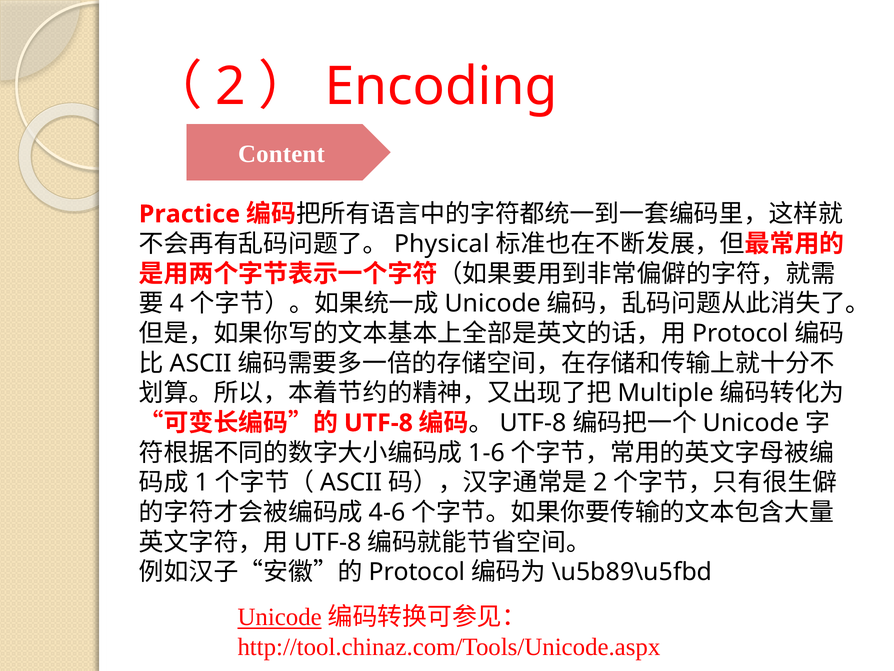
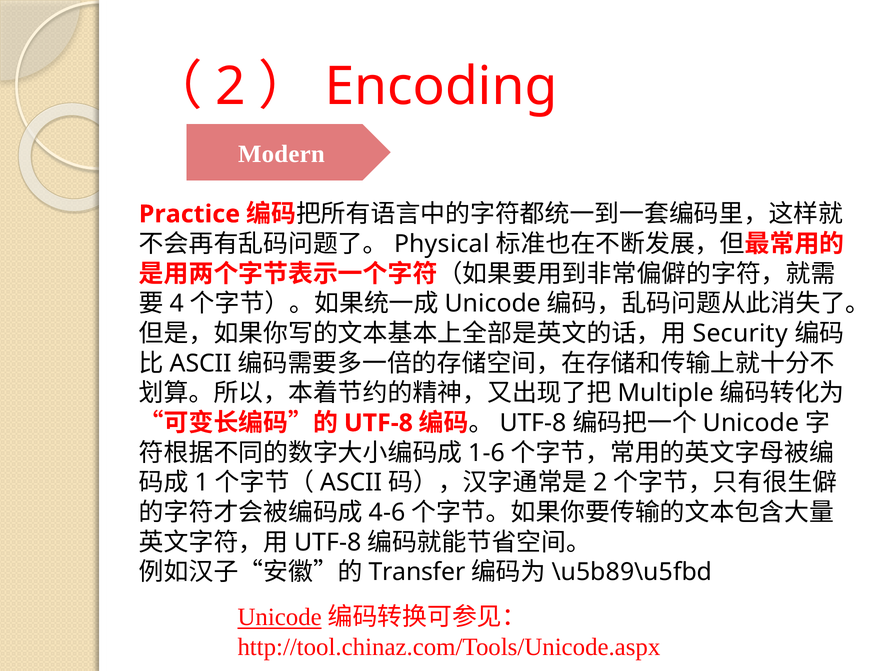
Content: Content -> Modern (281, 154)
Protocol: Protocol -> Security (740, 333)
Protocol: Protocol -> Transfer (417, 572)
